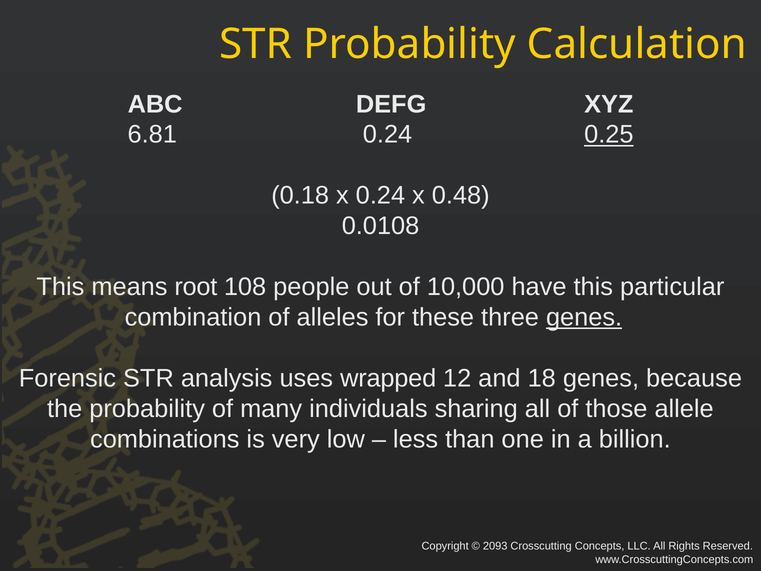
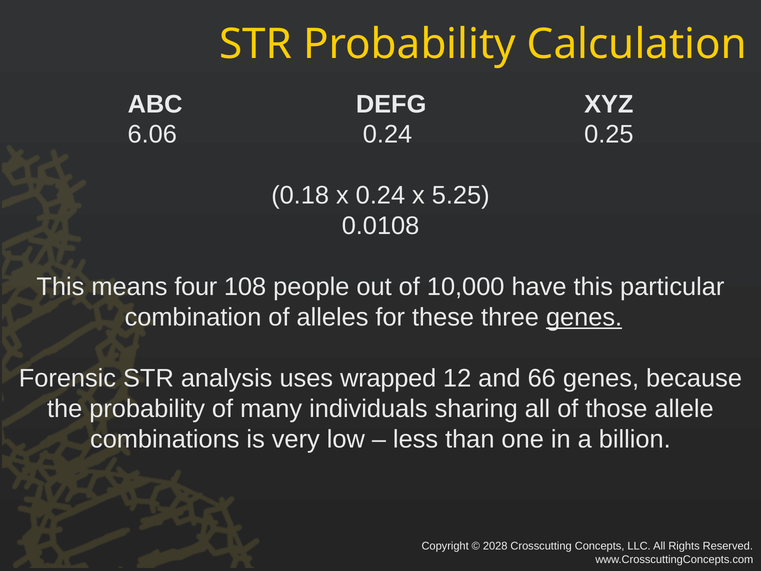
6.81: 6.81 -> 6.06 (152, 135)
0.25 underline: present -> none (609, 135)
0.48: 0.48 -> 5.25 (461, 195)
root: root -> four (196, 287)
18: 18 -> 66 (542, 378)
2093: 2093 -> 2028 (495, 546)
